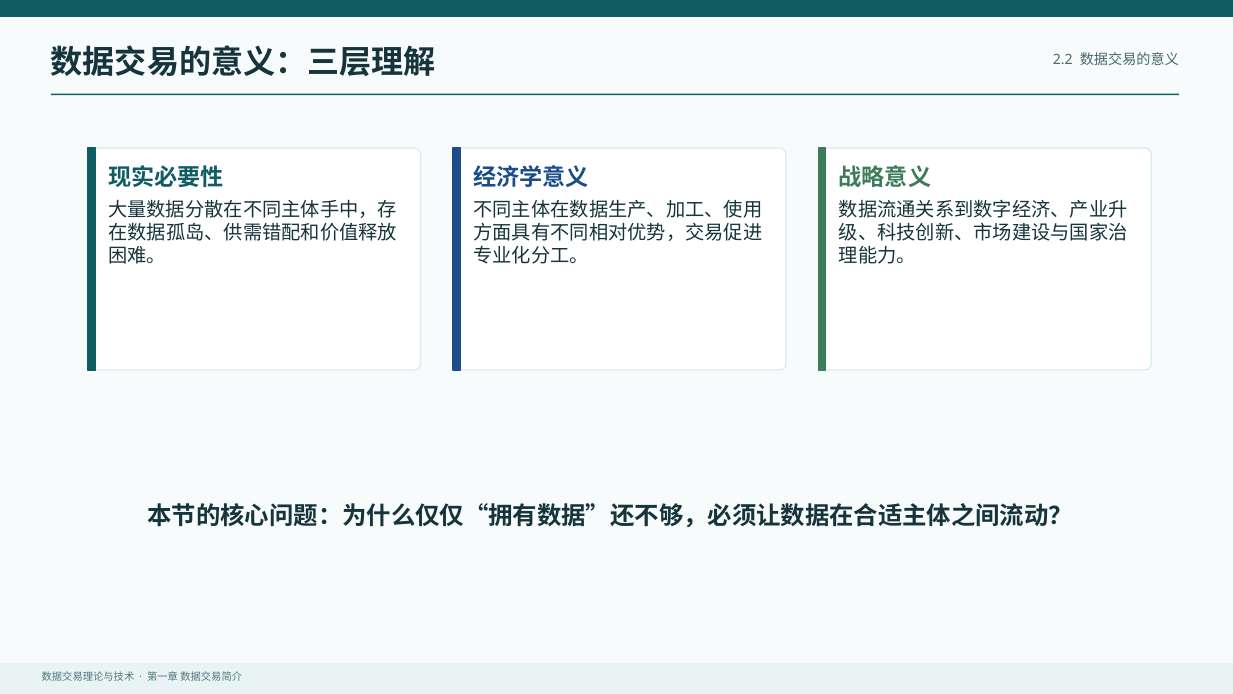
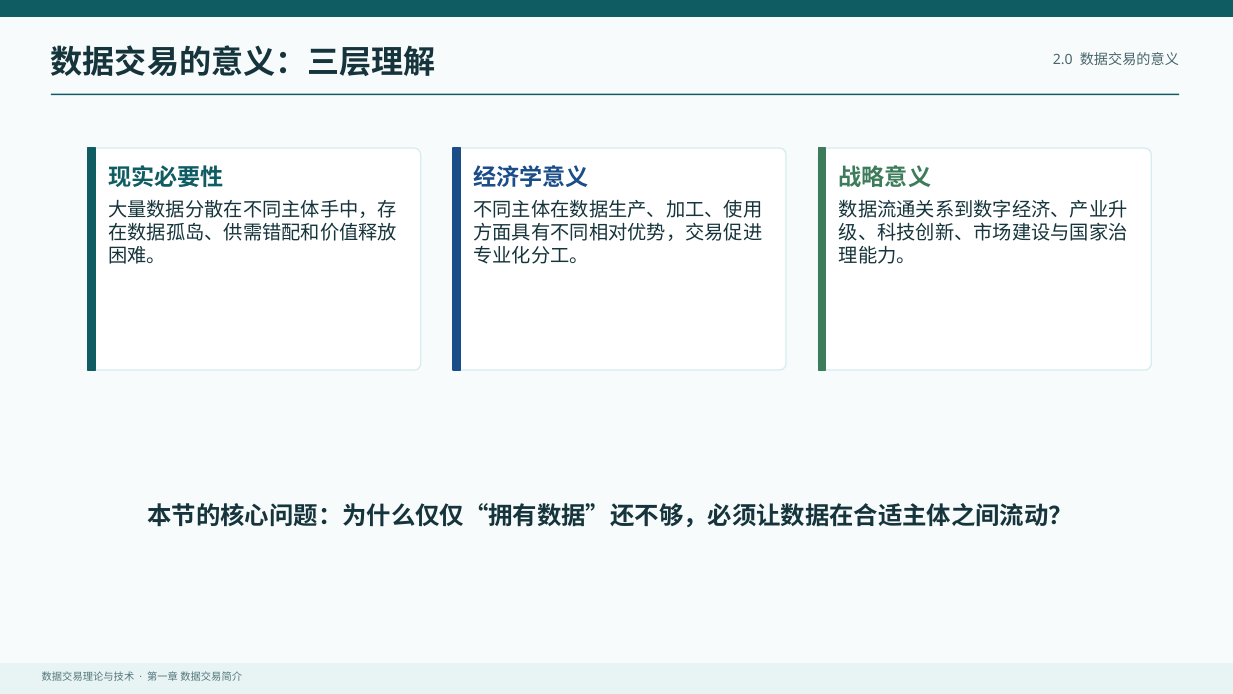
2.2: 2.2 -> 2.0 (1063, 60)
